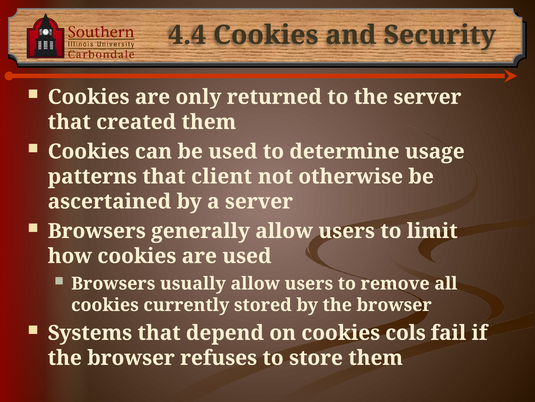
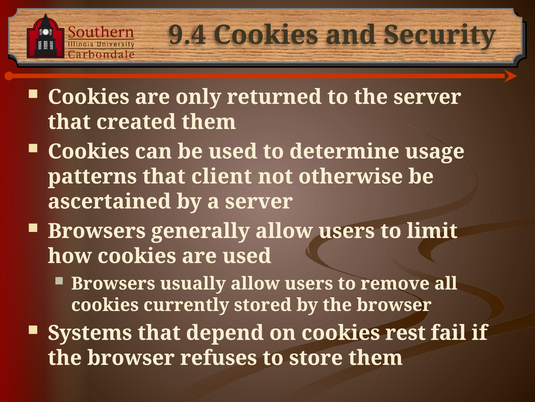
4.4: 4.4 -> 9.4 (187, 35)
cols: cols -> rest (406, 332)
